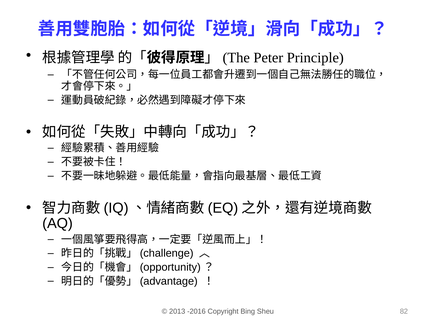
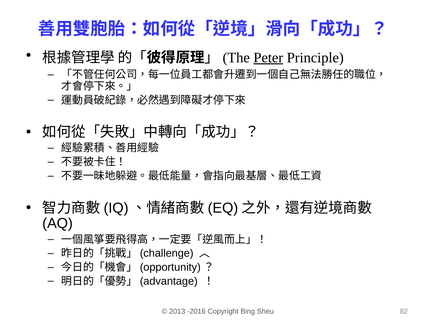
Peter underline: none -> present (268, 57)
